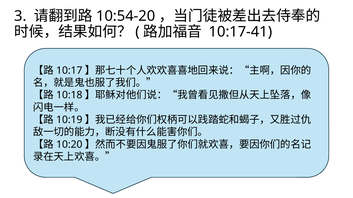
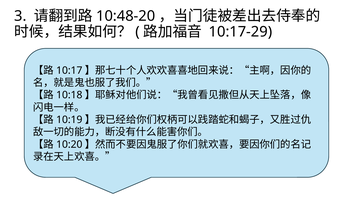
10:54-20: 10:54-20 -> 10:48-20 (126, 16)
10:17-41: 10:17-41 -> 10:17-29 (240, 32)
